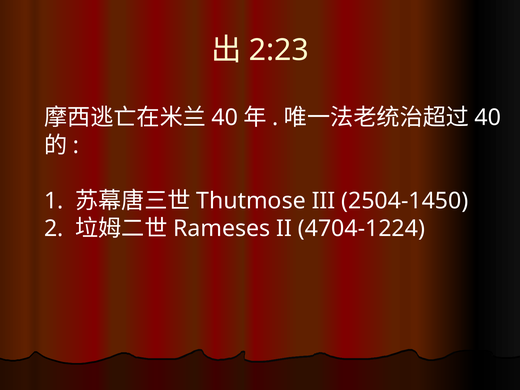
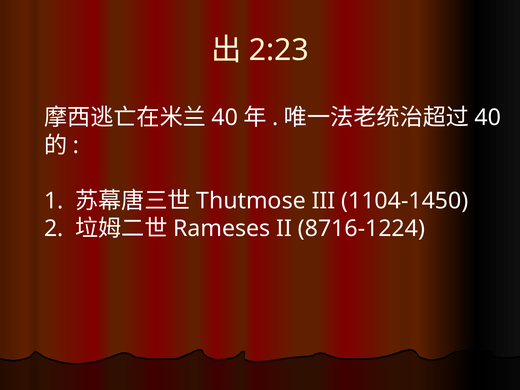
2504-1450: 2504-1450 -> 1104-1450 (405, 201)
4704-1224: 4704-1224 -> 8716-1224 (361, 229)
